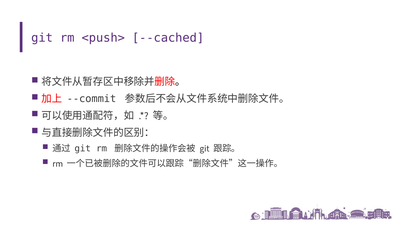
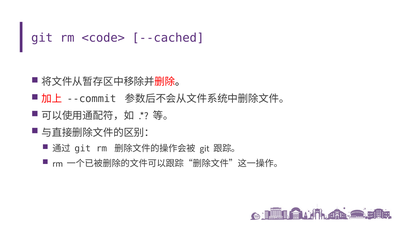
<push>: <push> -> <code> (103, 38)
